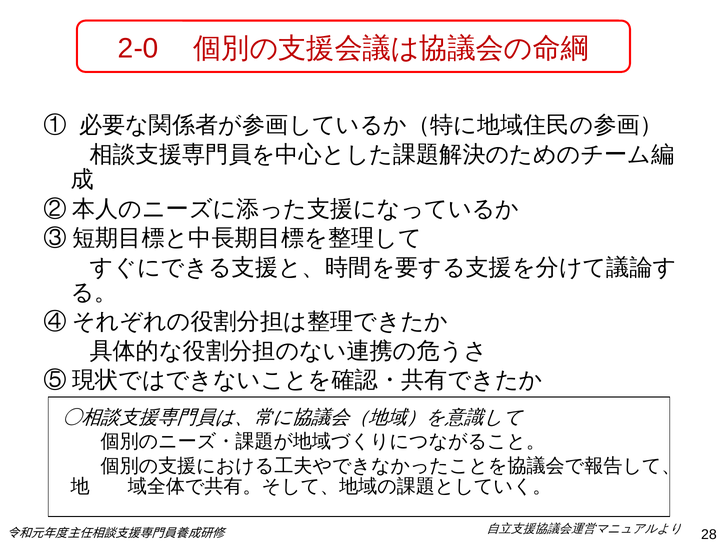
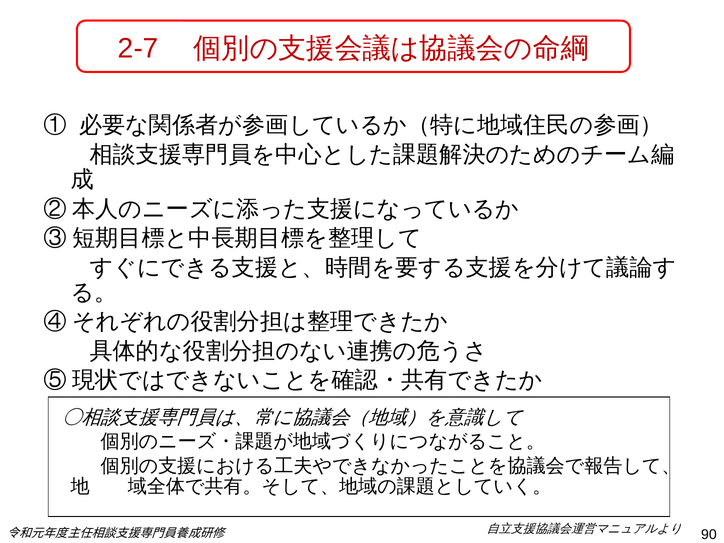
2-0: 2-0 -> 2-7 (138, 48)
28: 28 -> 90 (709, 535)
